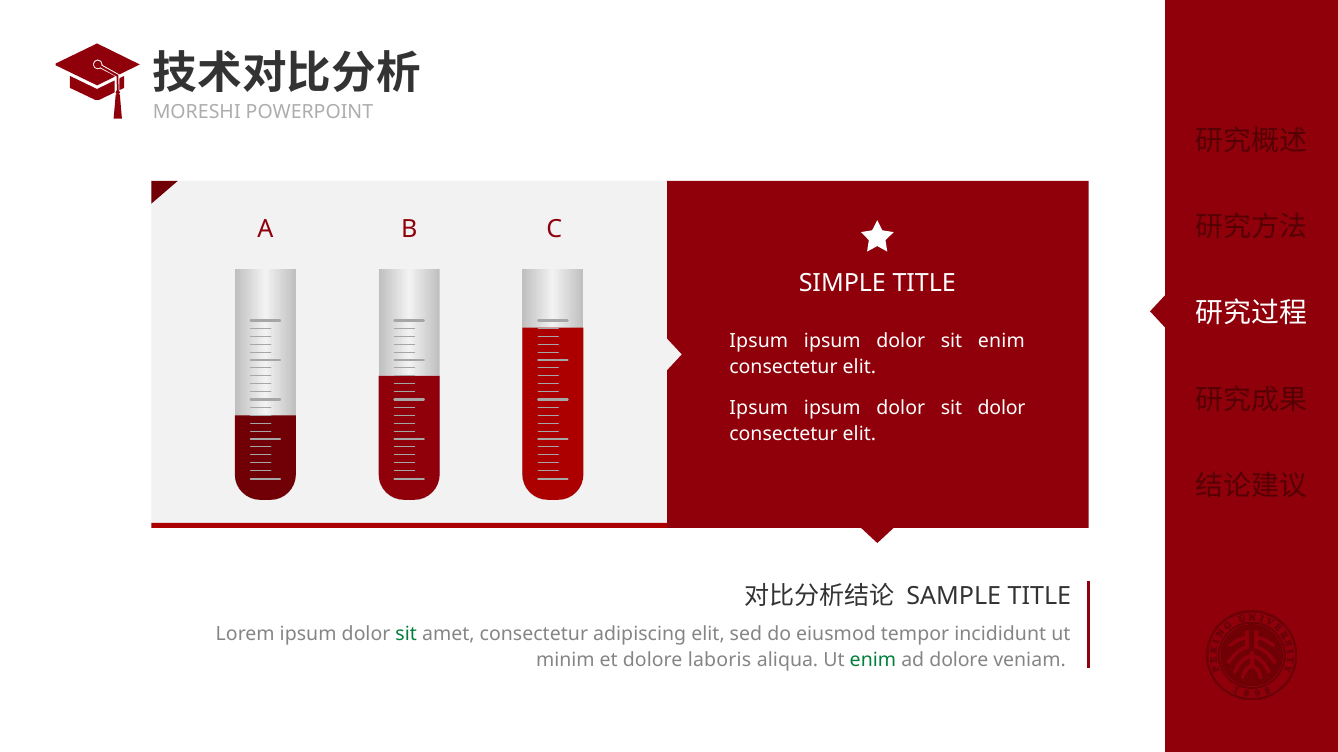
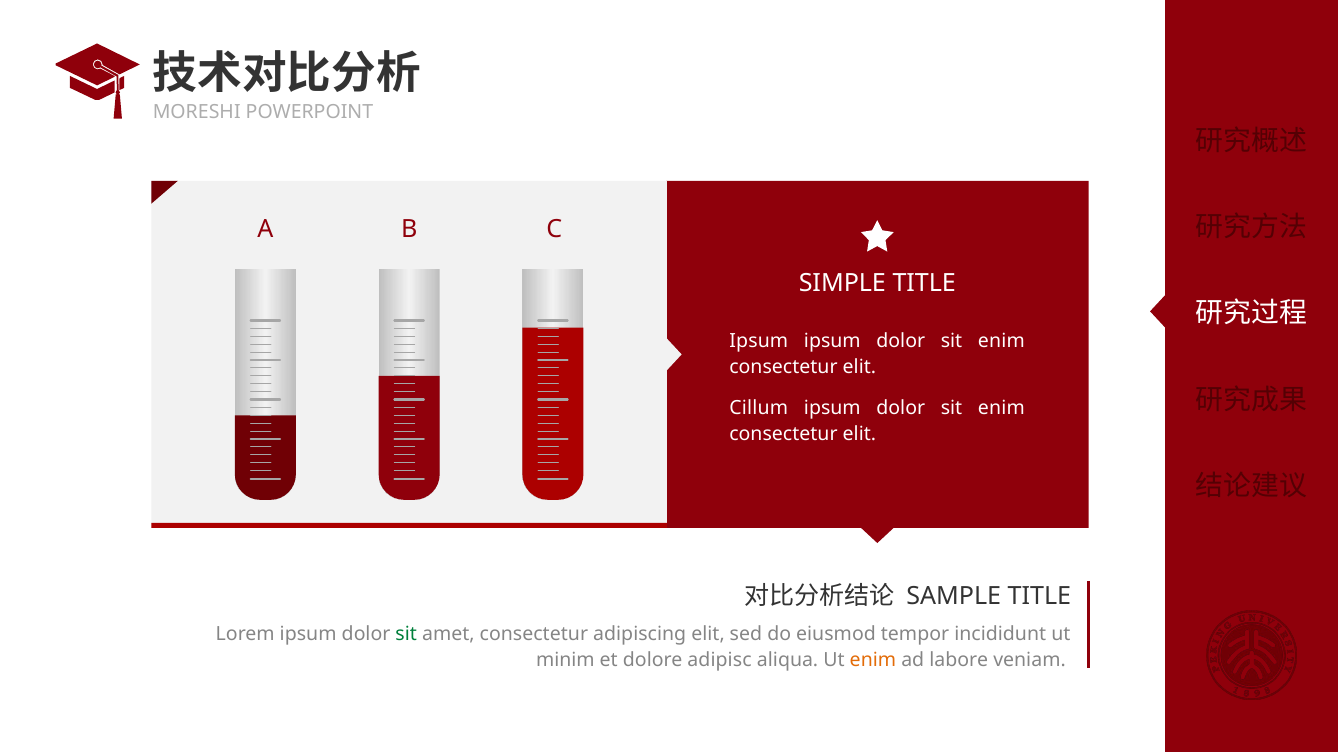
Ipsum: Ipsum -> Cillum (759, 409)
dolor: dolor -> enim (1001, 409)
laboris: laboris -> adipisc (720, 661)
enim colour: green -> orange (873, 661)
ad dolore: dolore -> labore (959, 661)
